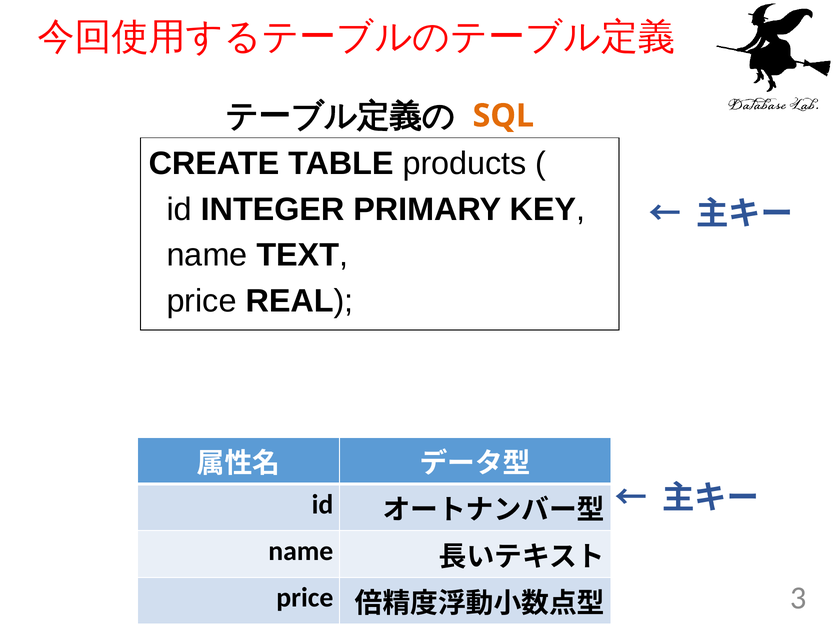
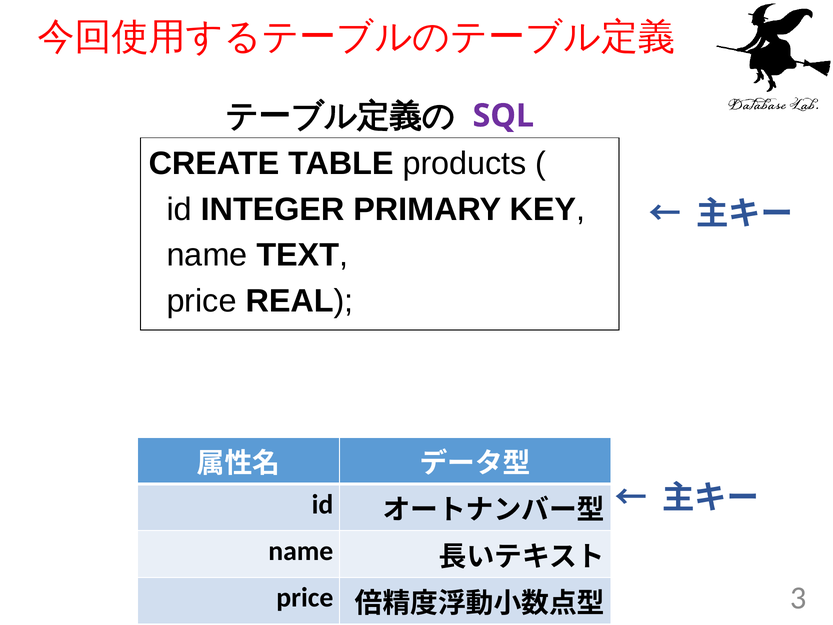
SQL colour: orange -> purple (503, 116)
